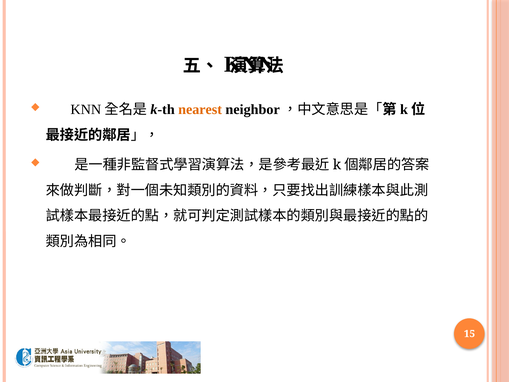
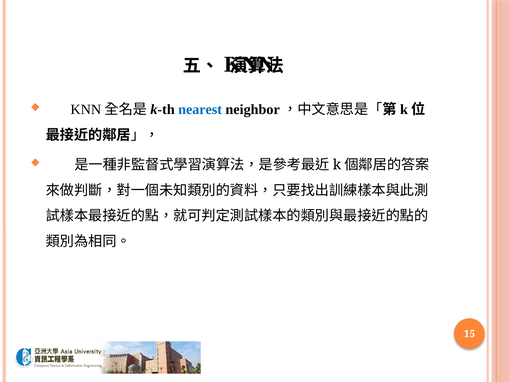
nearest colour: orange -> blue (200, 110)
